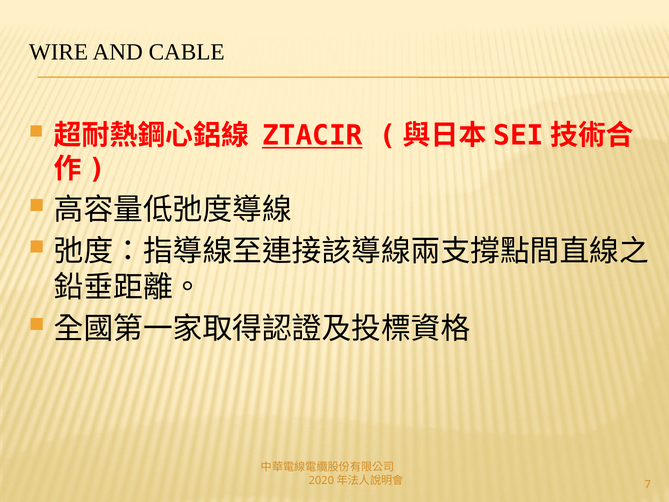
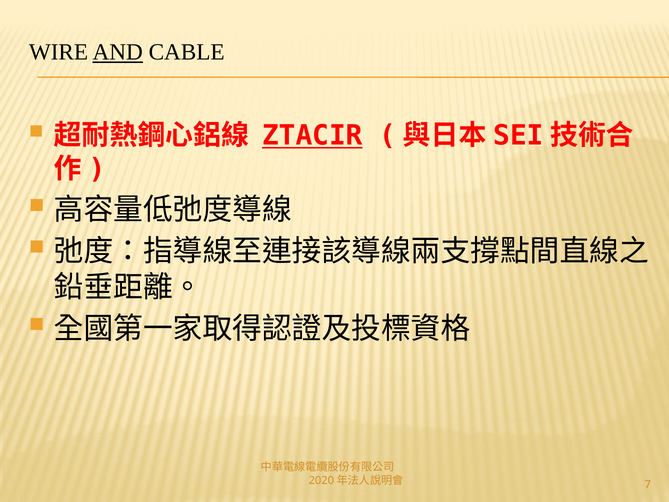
AND underline: none -> present (118, 52)
